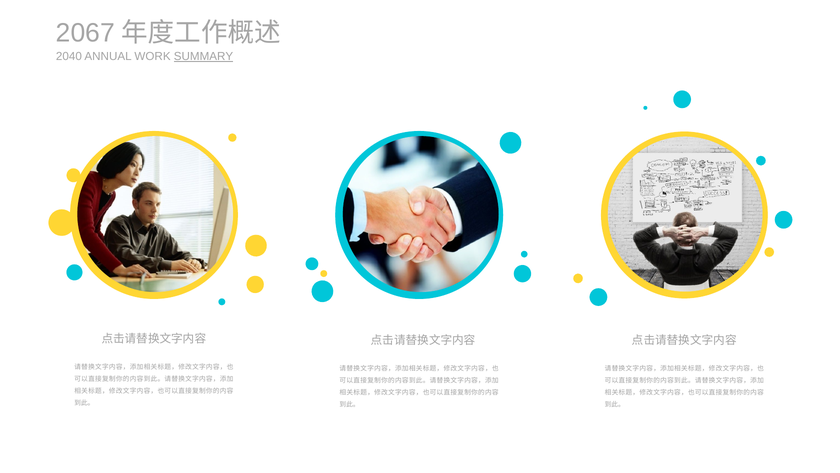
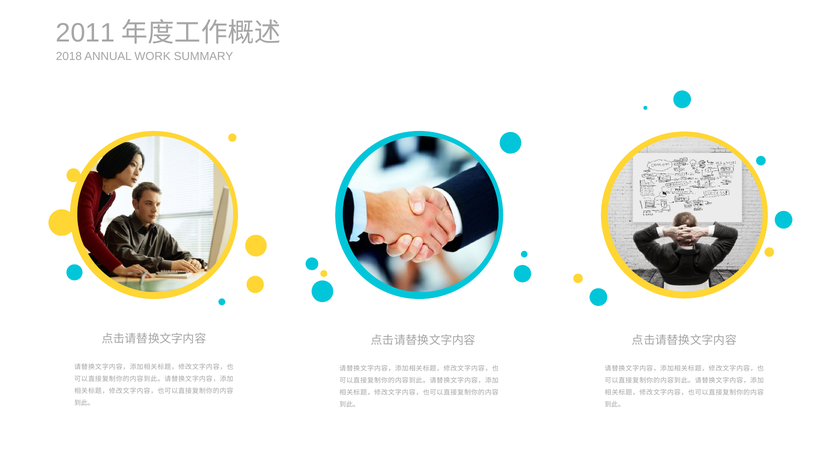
2067: 2067 -> 2011 (85, 33)
2040: 2040 -> 2018 (69, 56)
SUMMARY underline: present -> none (204, 56)
